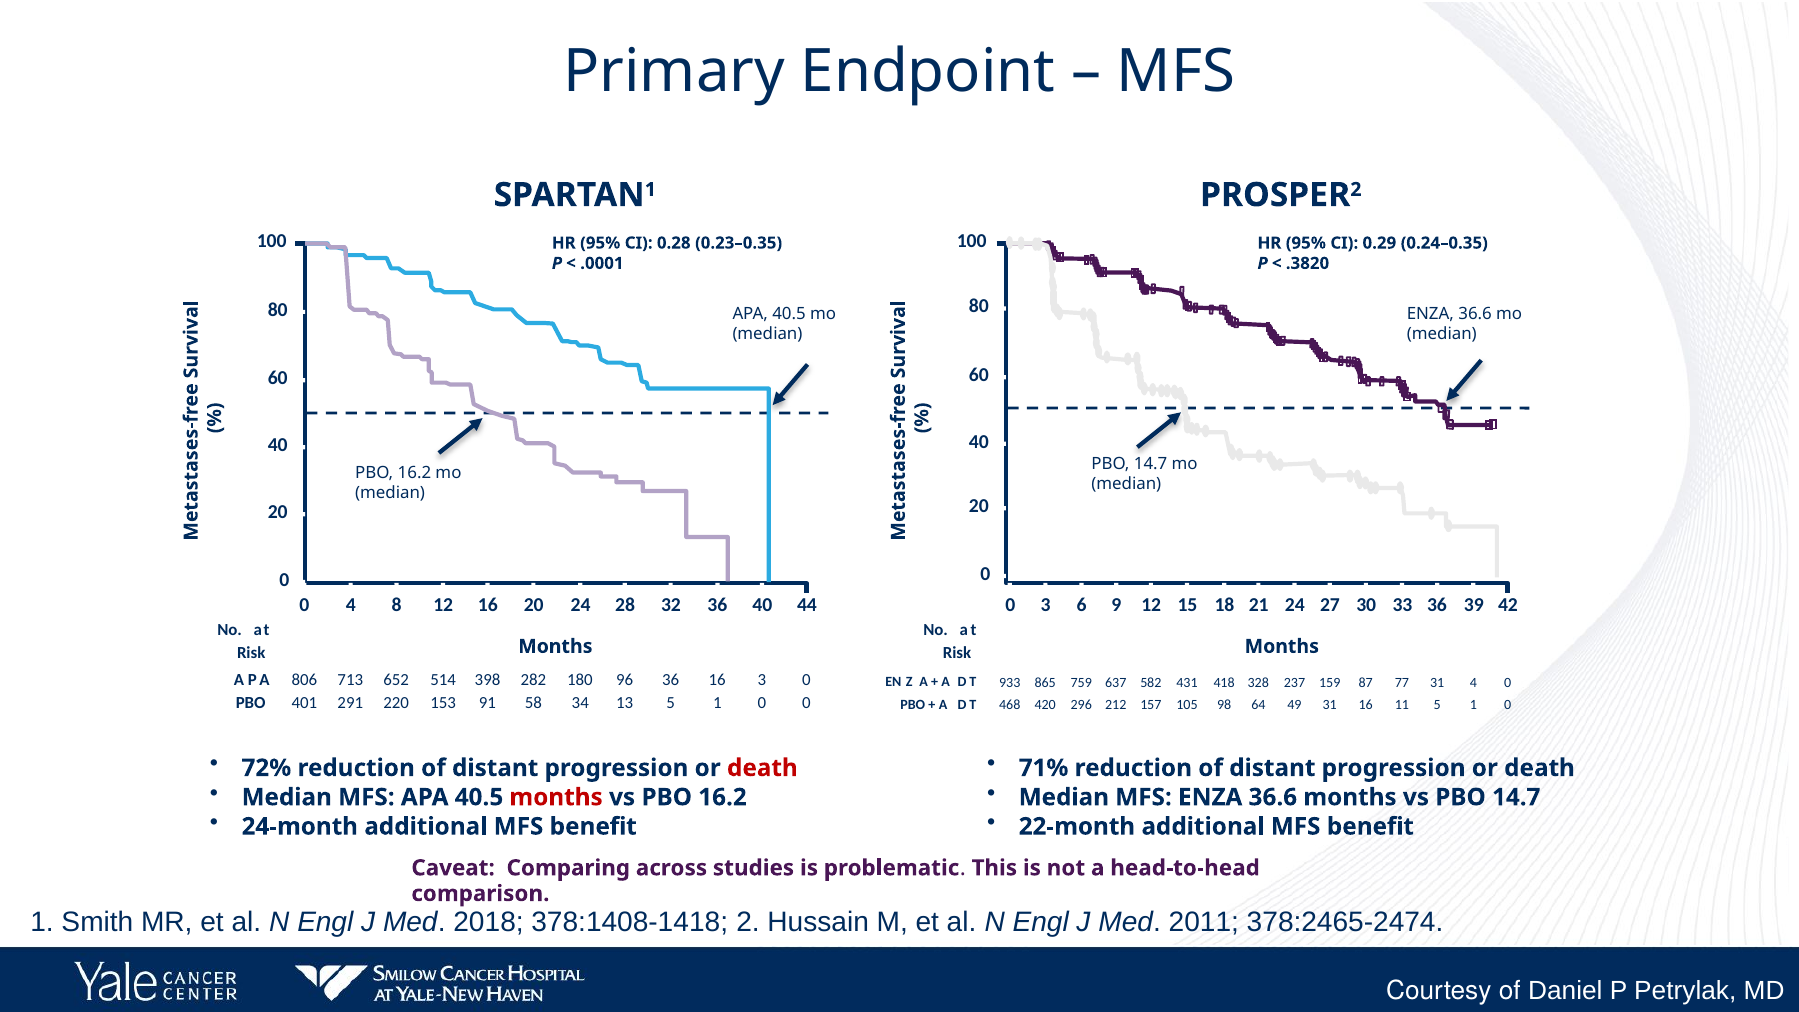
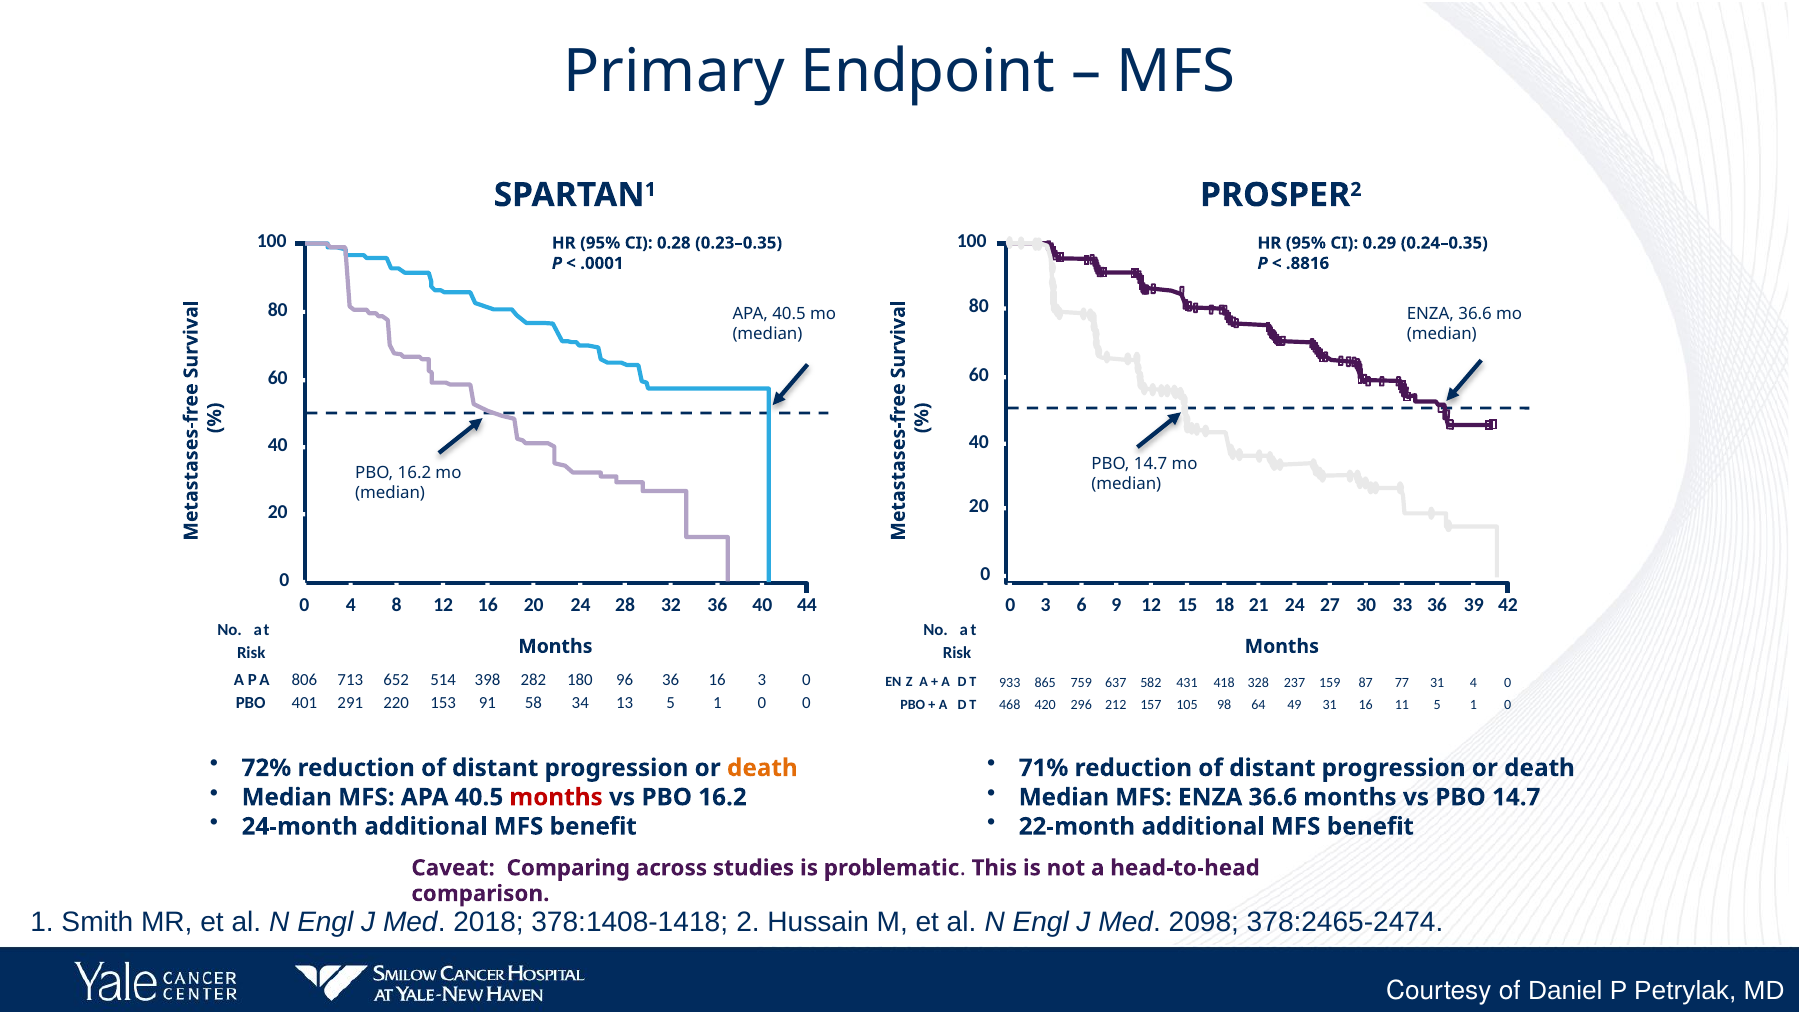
.3820: .3820 -> .8816 (1308, 263)
death colour: red -> orange (762, 768)
2011: 2011 -> 2098 (1204, 922)
